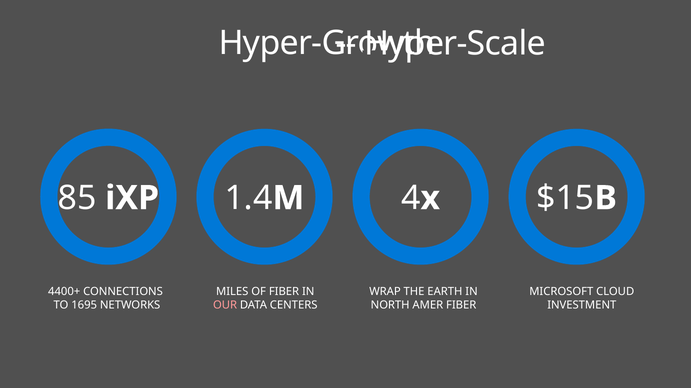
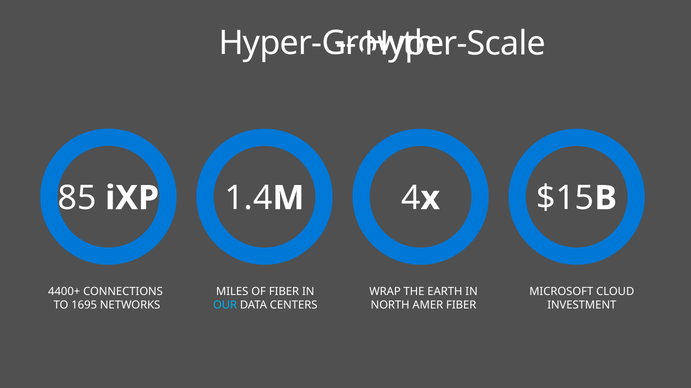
OUR colour: pink -> light blue (225, 305)
